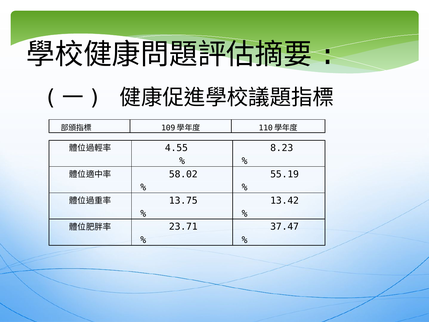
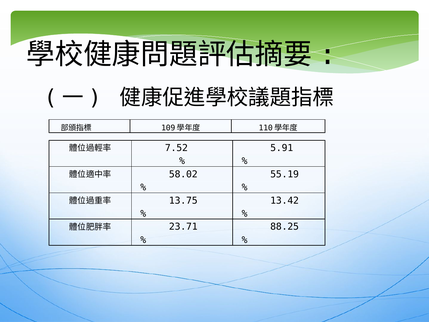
8.23: 8.23 -> 5.91 (282, 148)
4.55: 4.55 -> 7.52 (176, 148)
37.47: 37.47 -> 88.25 (285, 227)
